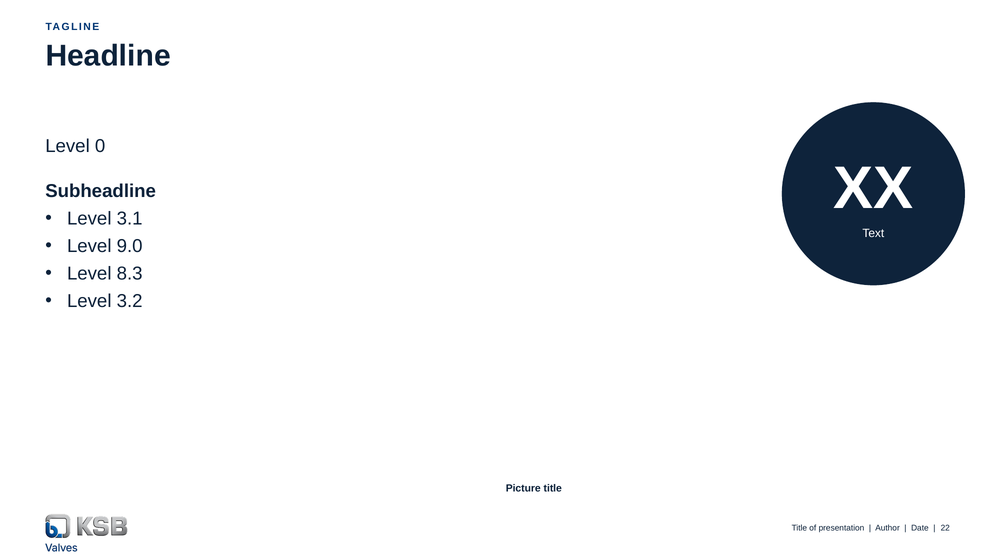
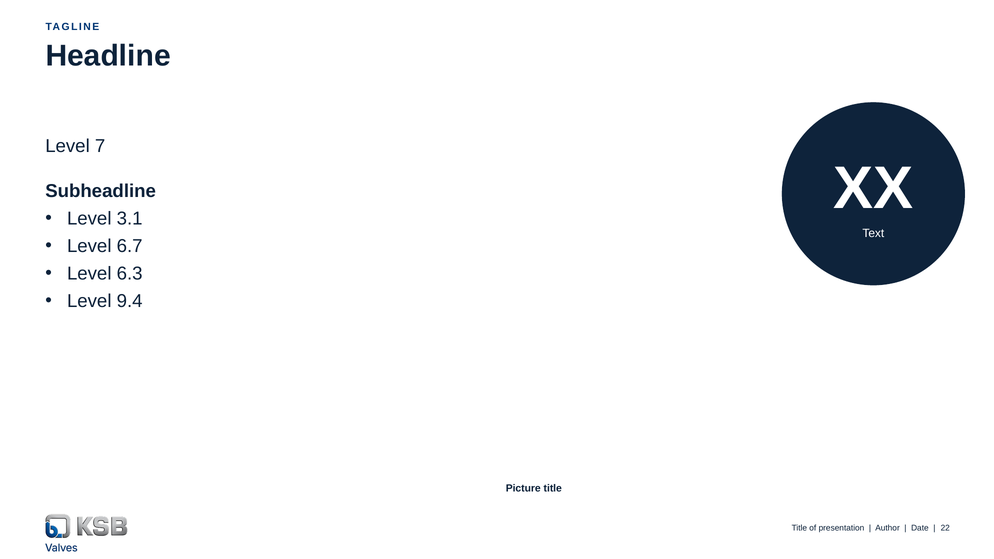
0: 0 -> 7 (100, 146)
9.0: 9.0 -> 6.7 (130, 246)
8.3: 8.3 -> 6.3 (130, 274)
3.2: 3.2 -> 9.4 (130, 301)
